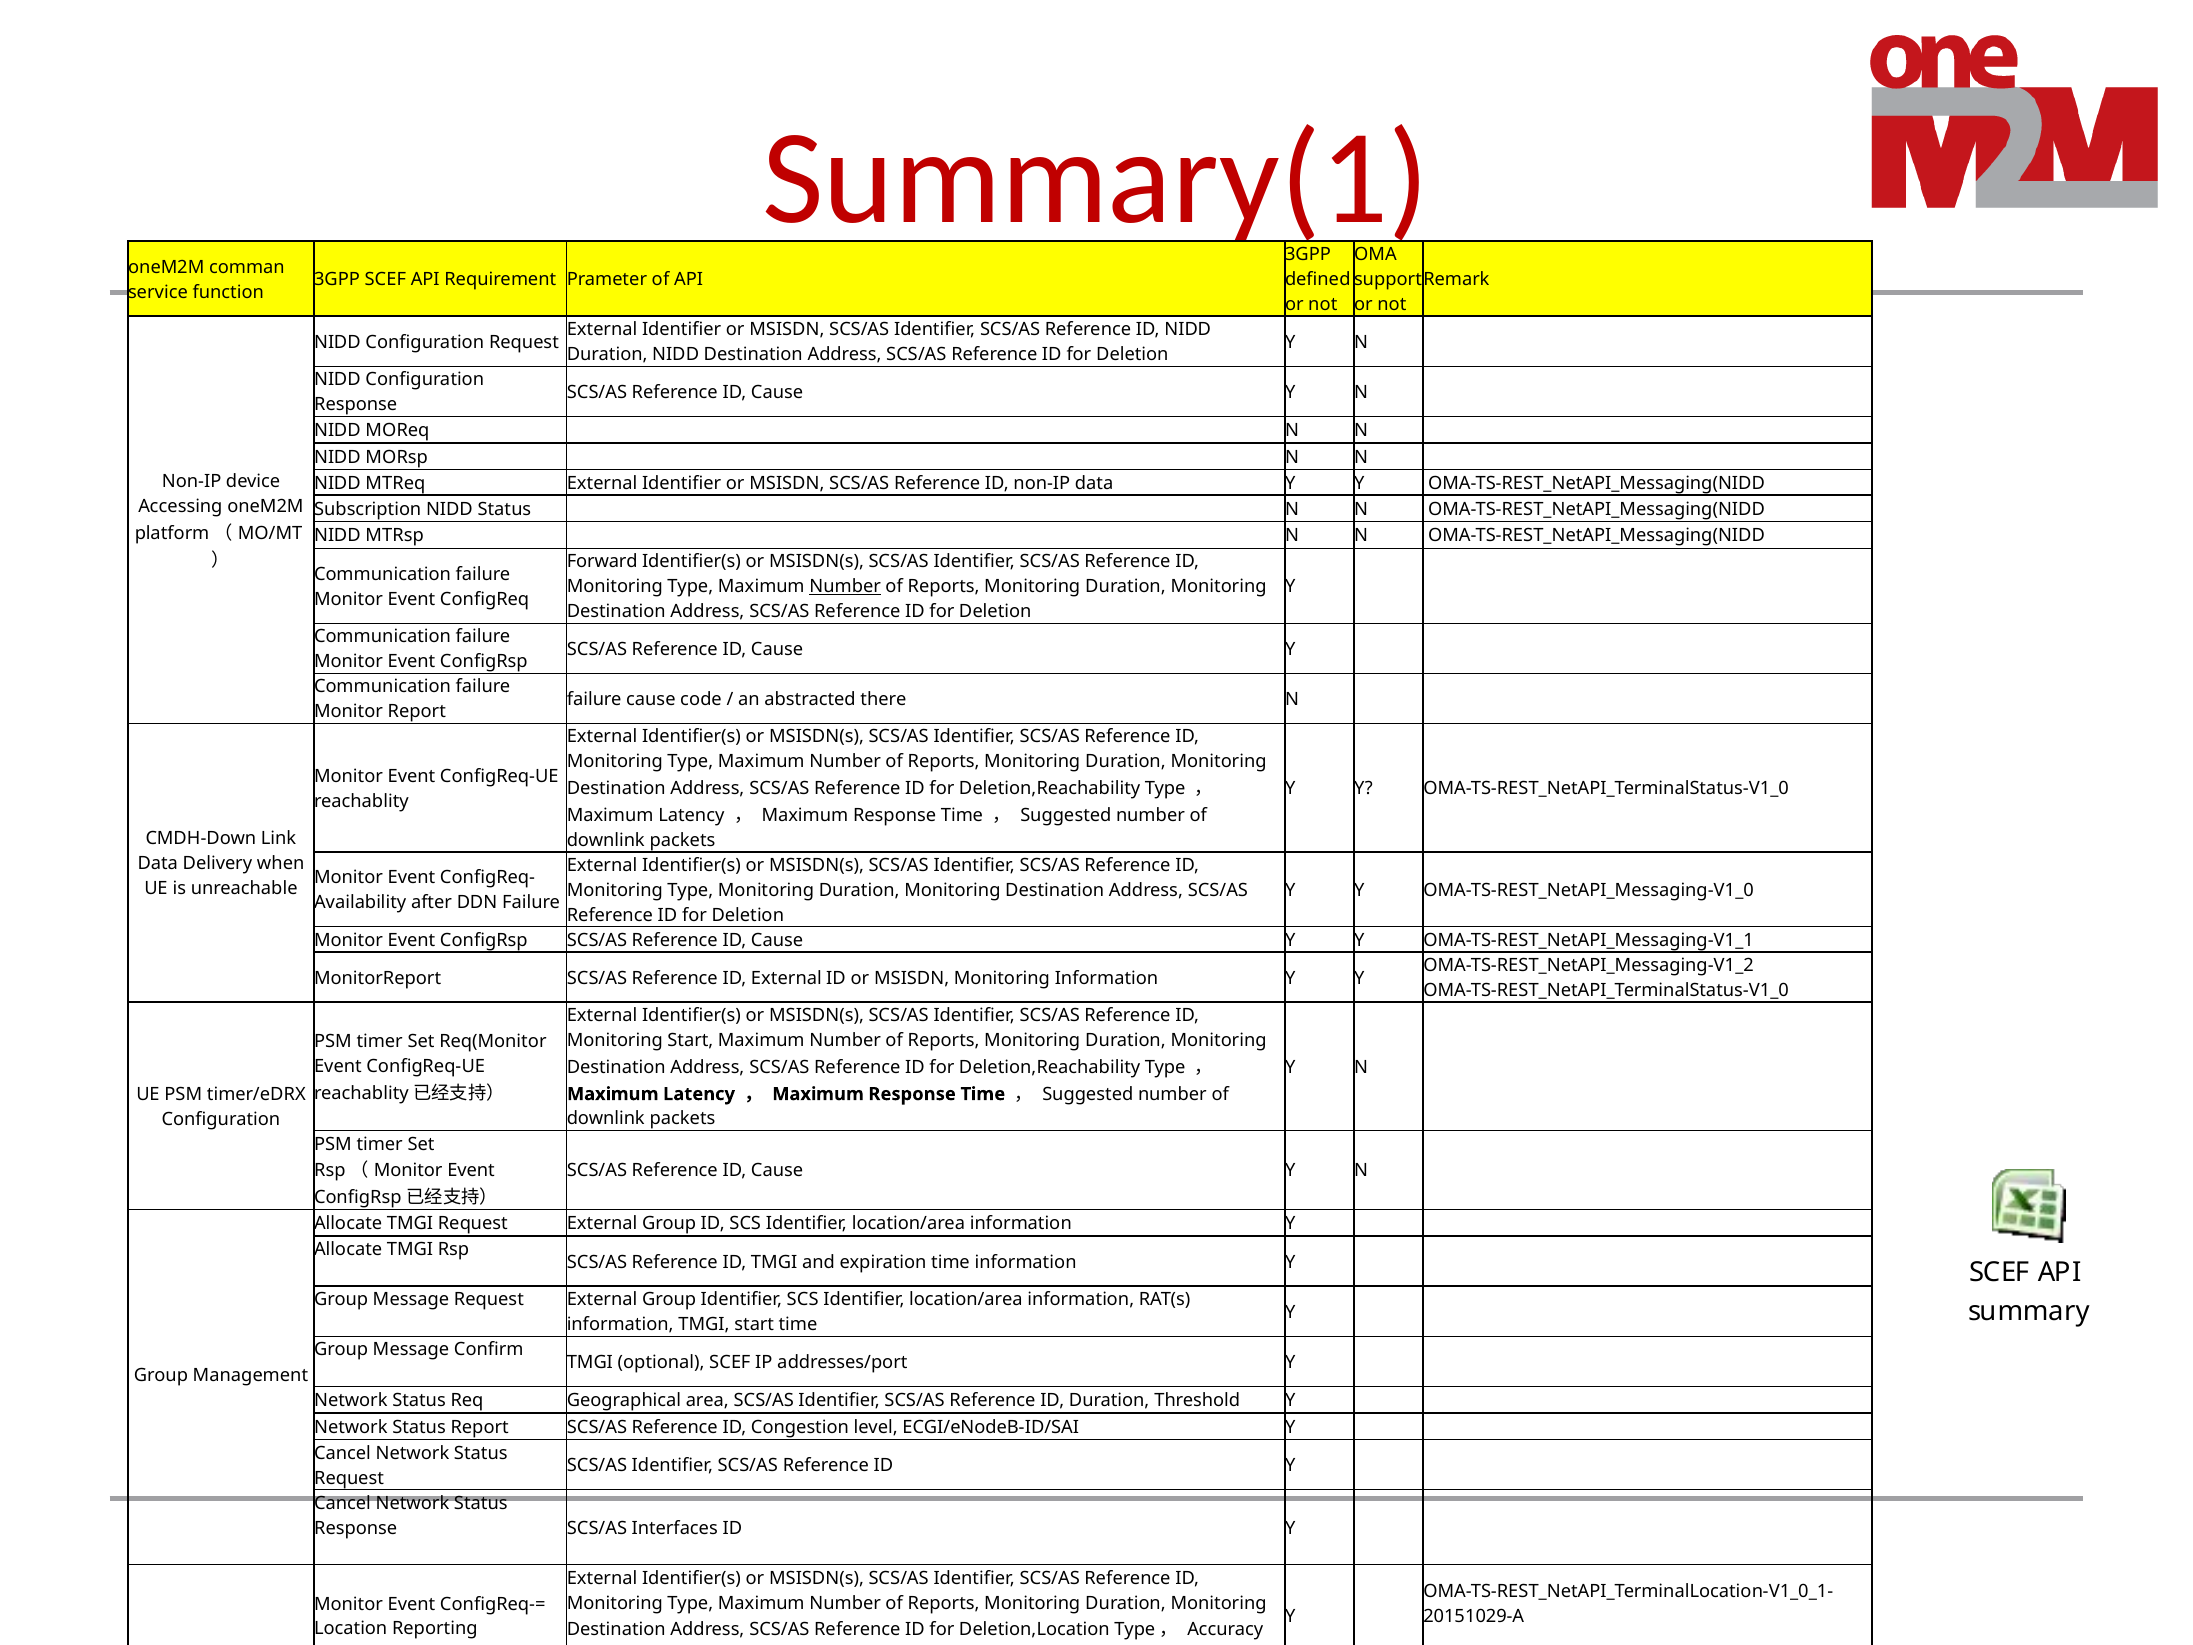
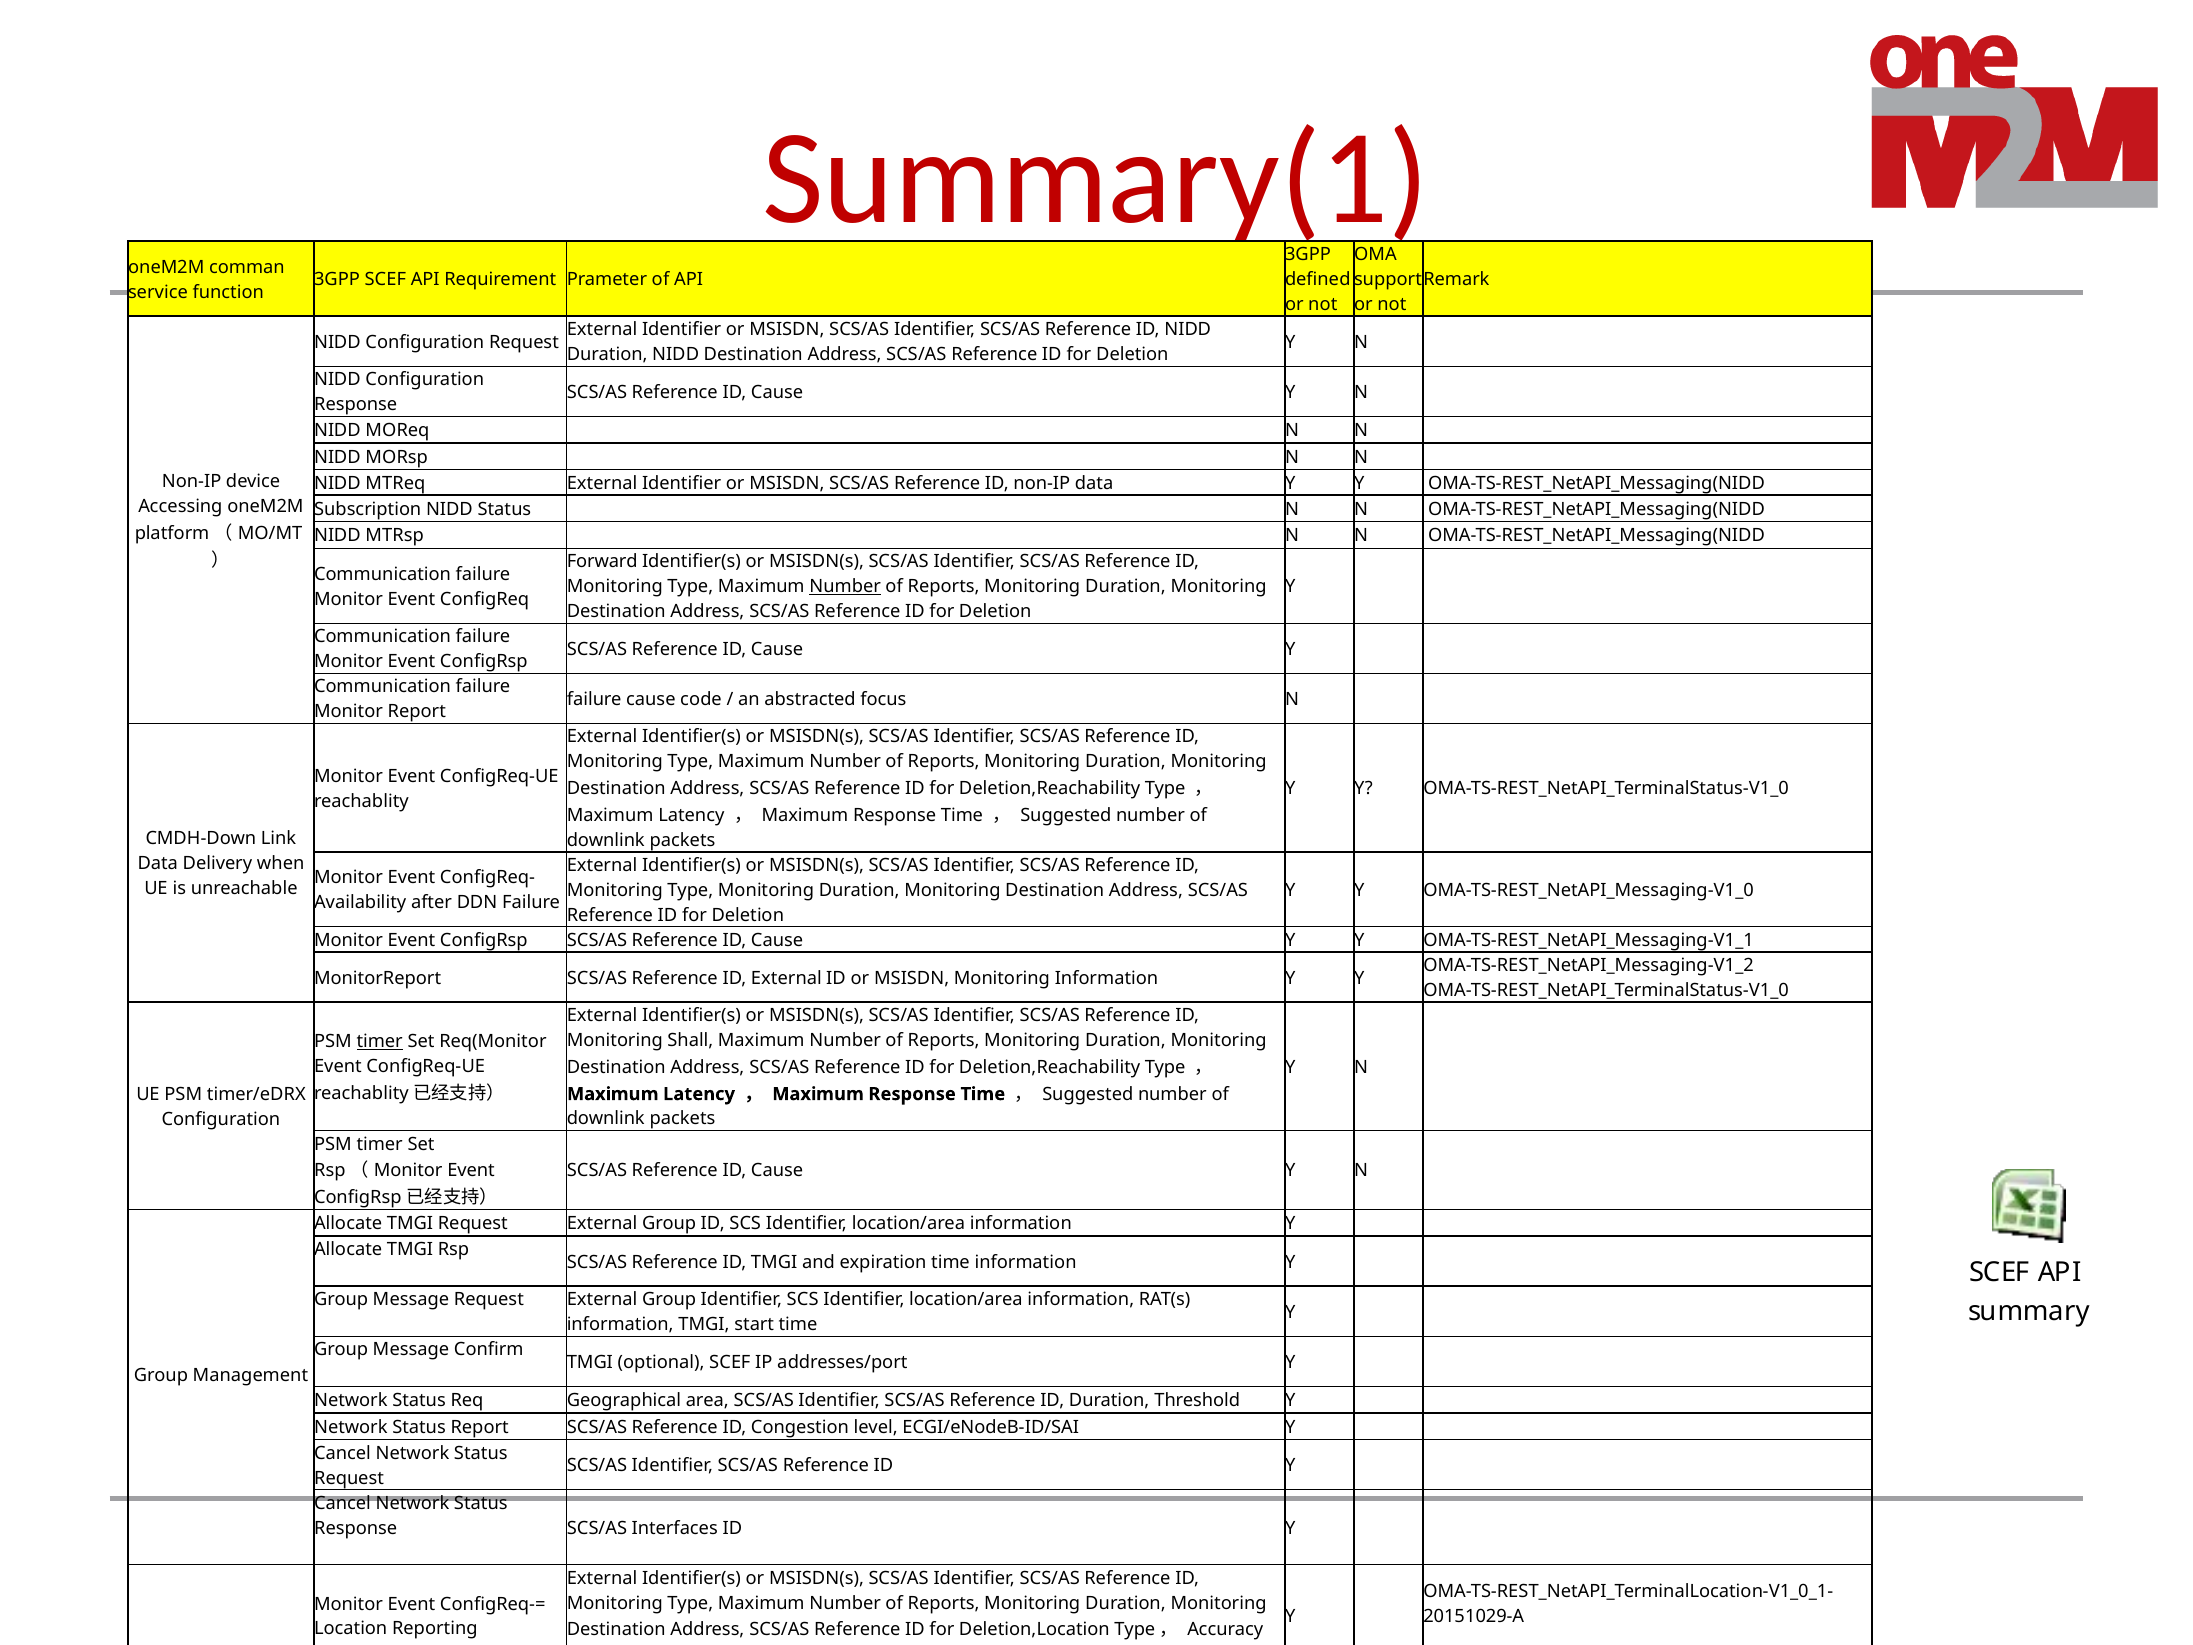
there: there -> focus (883, 699)
Monitoring Start: Start -> Shall (690, 1040)
timer underline: none -> present (380, 1041)
